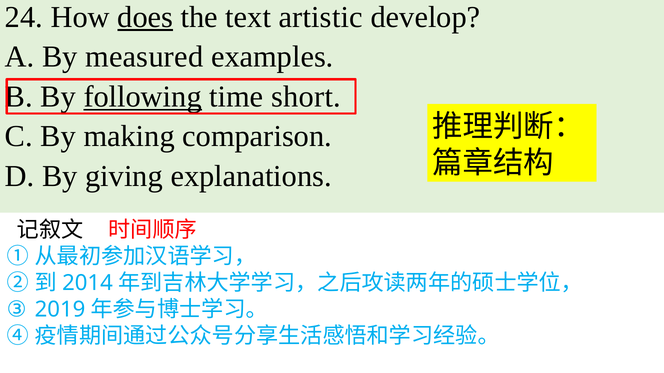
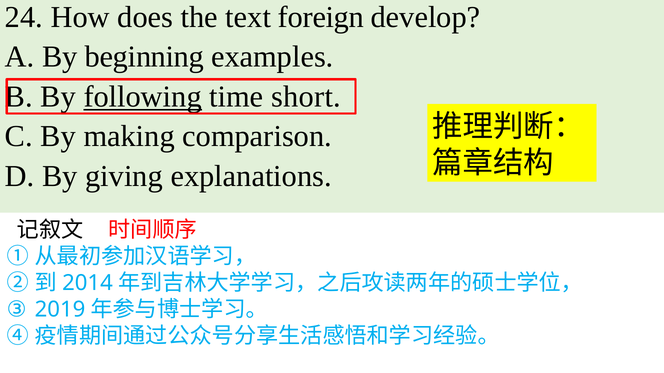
does underline: present -> none (145, 17)
artistic: artistic -> foreign (321, 17)
measured: measured -> beginning (144, 57)
